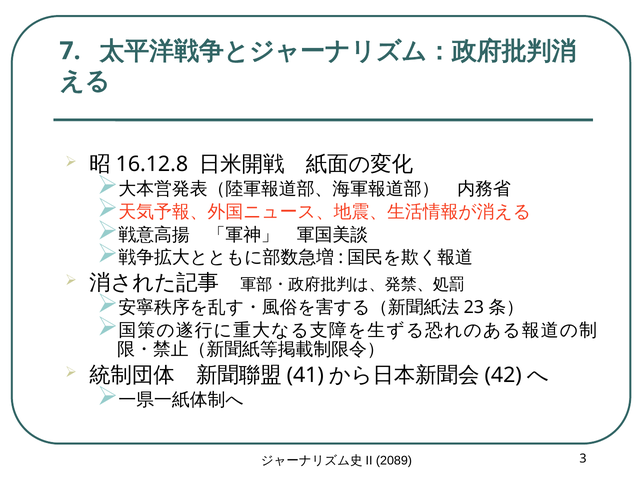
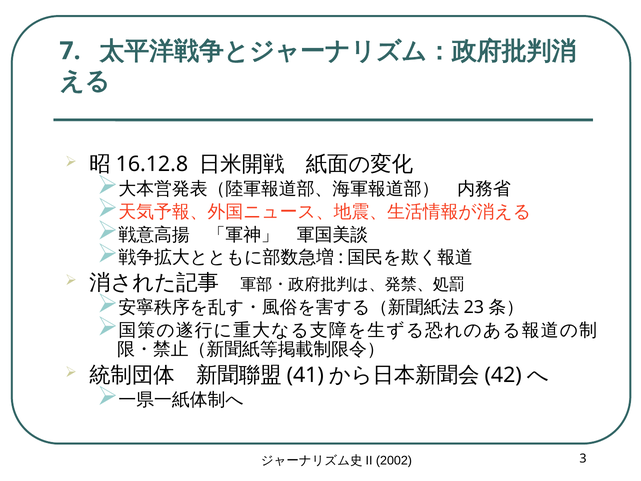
2089: 2089 -> 2002 (394, 460)
